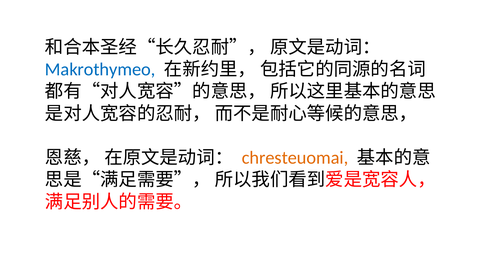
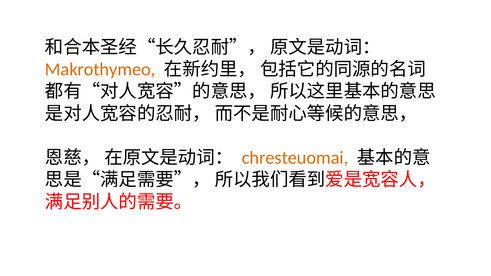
Makrothymeo colour: blue -> orange (100, 70)
